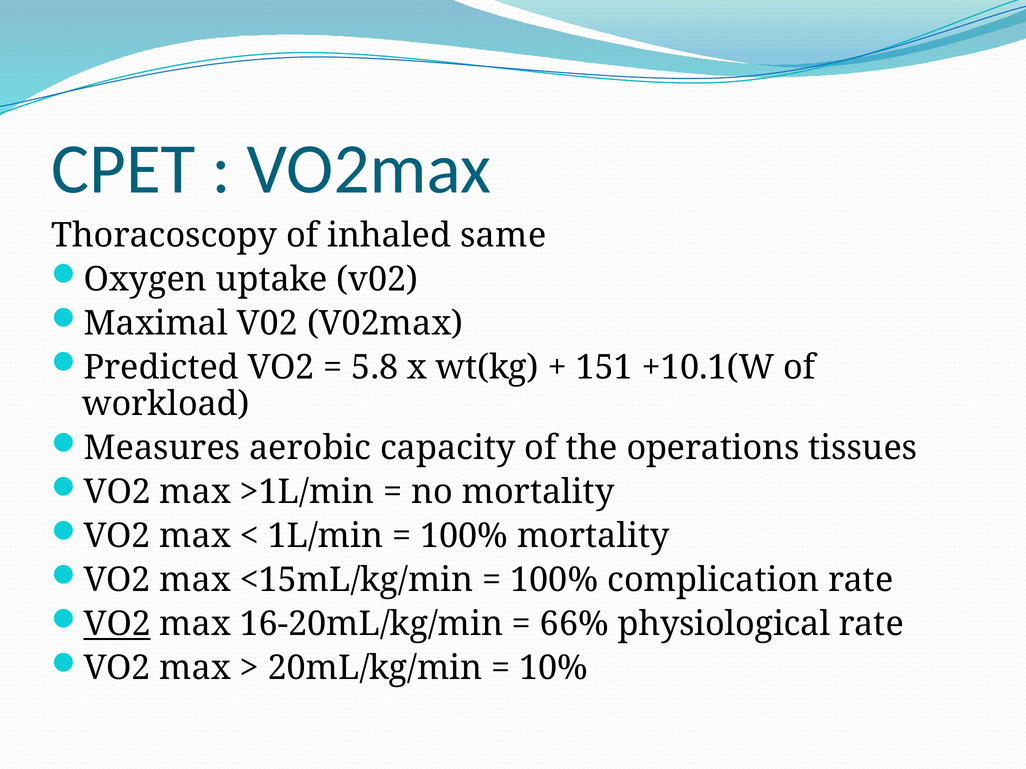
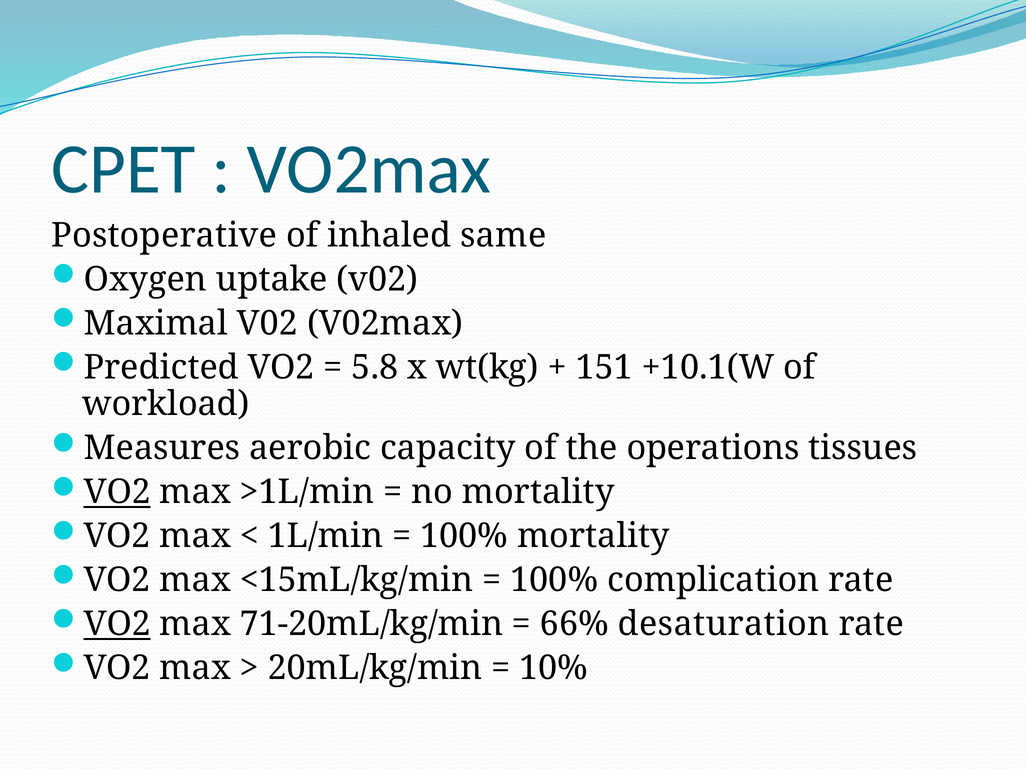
Thoracoscopy: Thoracoscopy -> Postoperative (164, 235)
VO2 underline: none -> present (117, 492)
16-20mL/kg/min: 16-20mL/kg/min -> 71-20mL/kg/min (371, 625)
physiological: physiological -> desaturation (724, 625)
